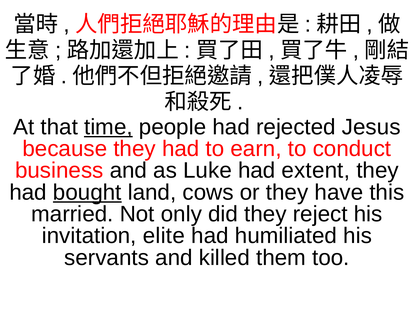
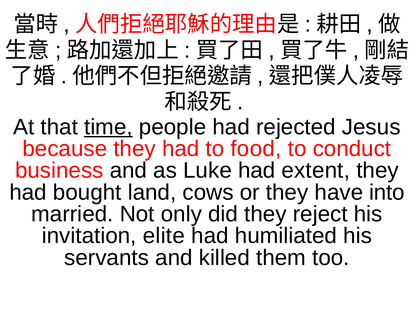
earn: earn -> food (256, 149)
bought underline: present -> none (87, 193)
this: this -> into (387, 193)
